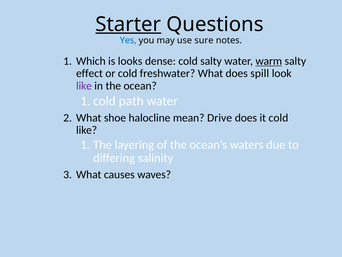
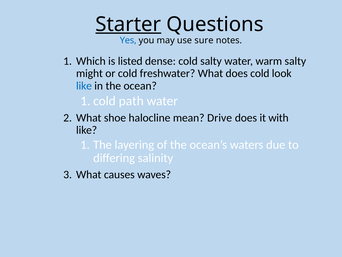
looks: looks -> listed (130, 61)
warm underline: present -> none (269, 61)
effect: effect -> might (89, 73)
does spill: spill -> cold (260, 73)
like colour: purple -> blue (84, 86)
it cold: cold -> with (279, 118)
